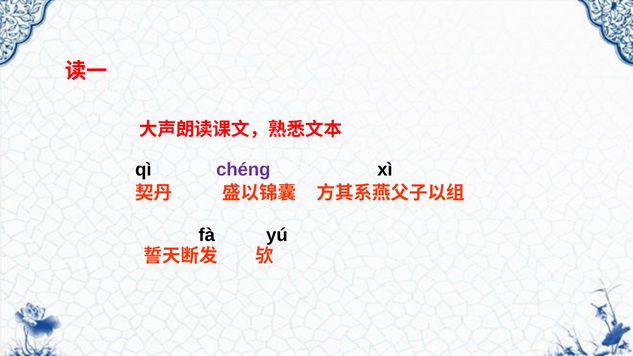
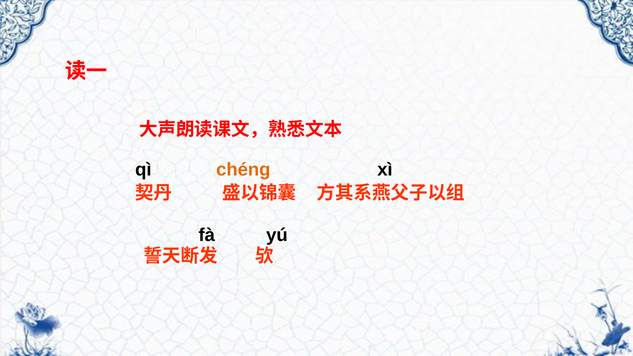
chéng colour: purple -> orange (243, 170)
